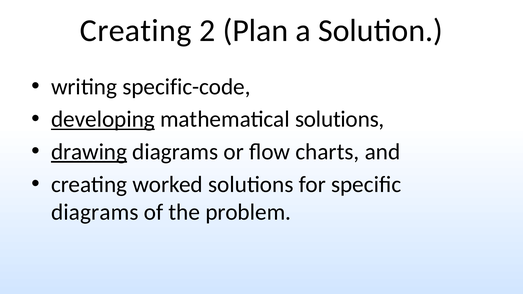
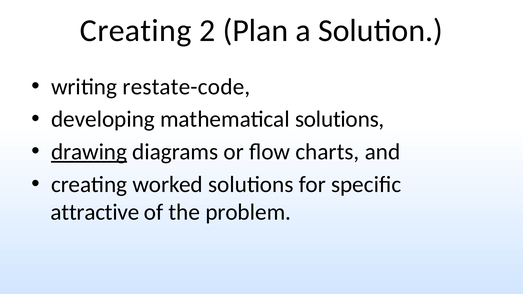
specific-code: specific-code -> restate-code (186, 87)
developing underline: present -> none (103, 119)
diagrams: diagrams -> attractive (95, 212)
